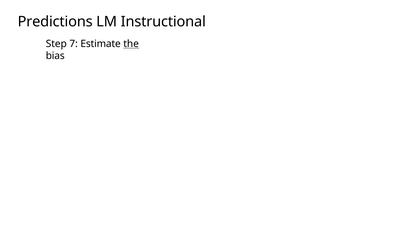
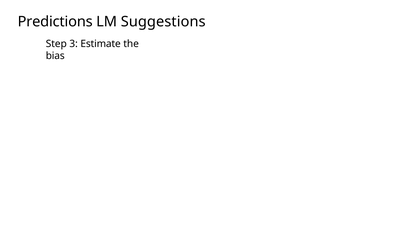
Instructional: Instructional -> Suggestions (163, 22)
7: 7 -> 3 (74, 44)
the underline: present -> none (131, 44)
